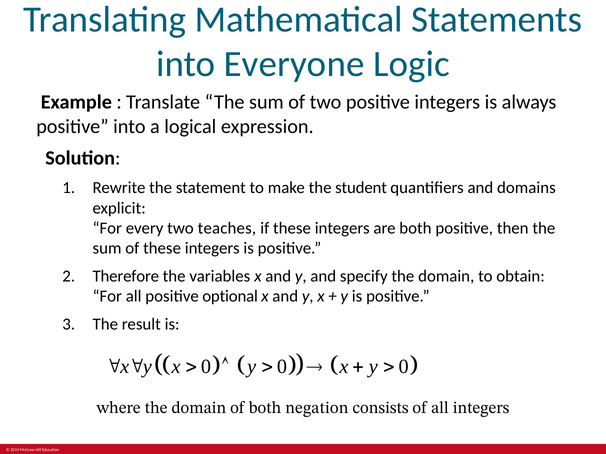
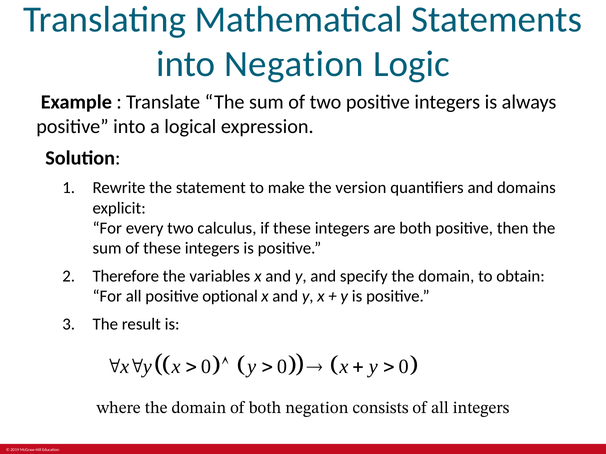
into Everyone: Everyone -> Negation (294, 64)
student: student -> version (361, 188)
teaches: teaches -> calculus (227, 228)
